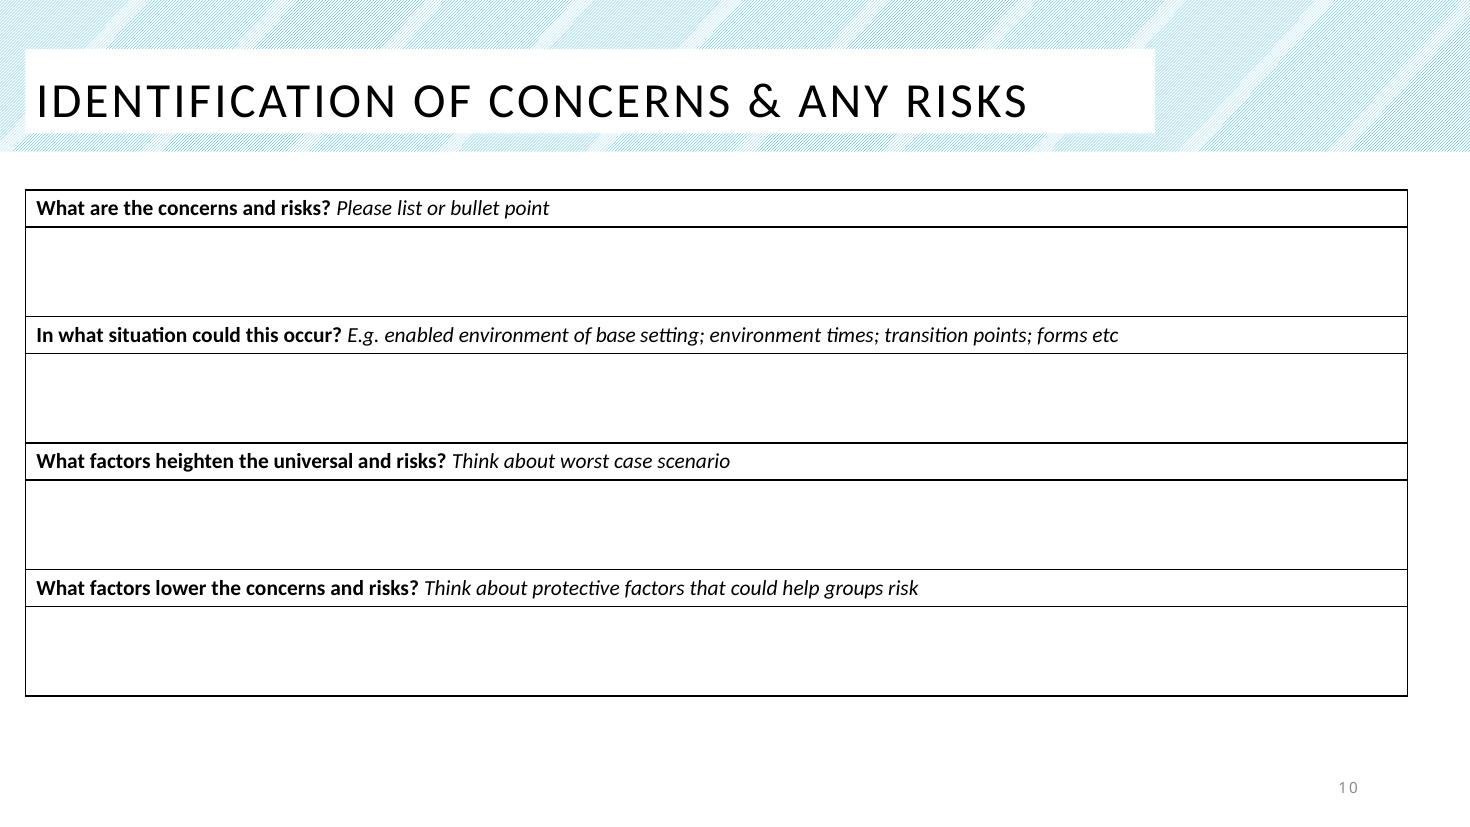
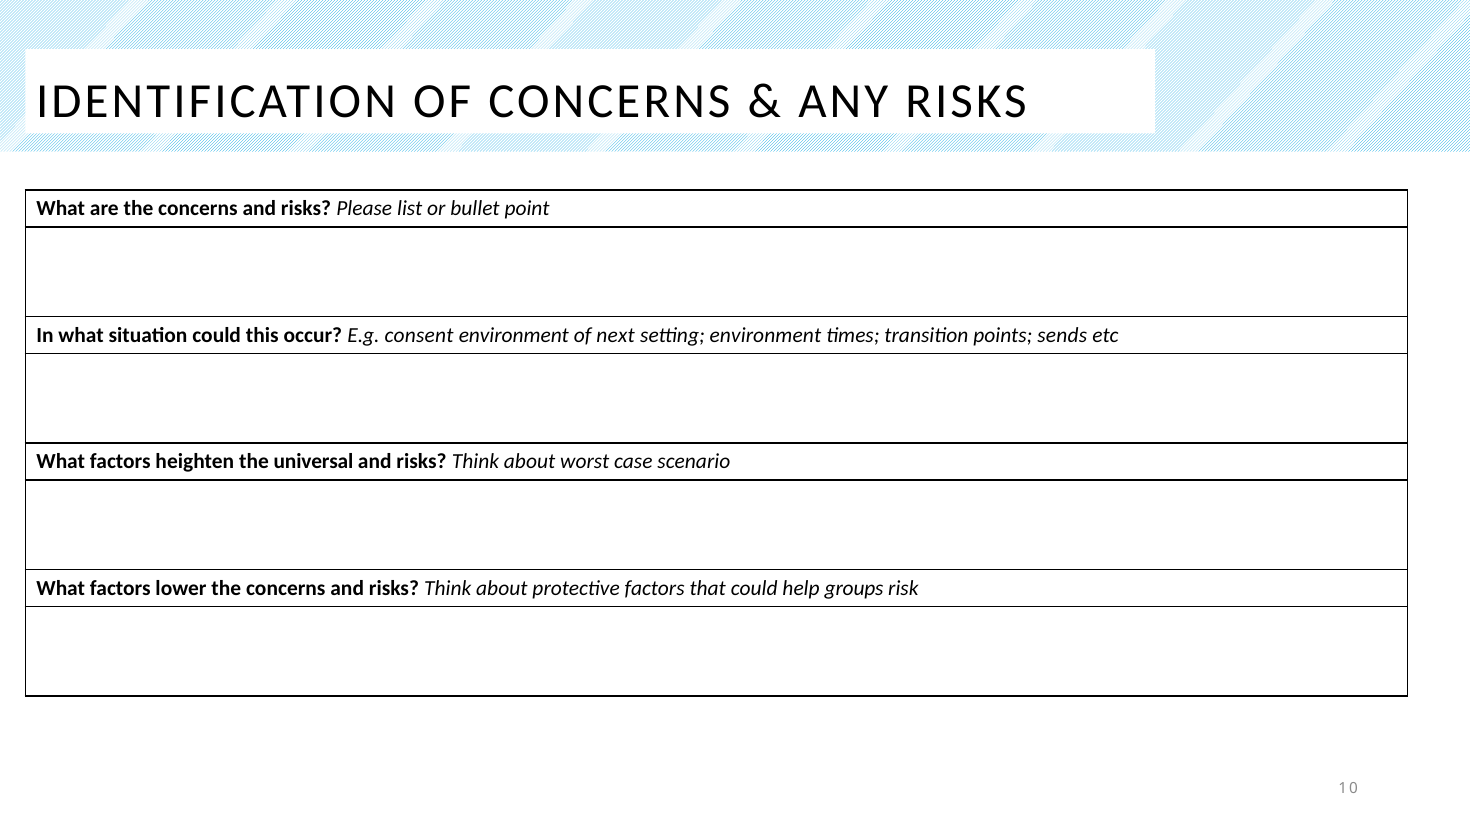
enabled: enabled -> consent (419, 335)
base: base -> next (616, 335)
forms: forms -> sends (1062, 335)
